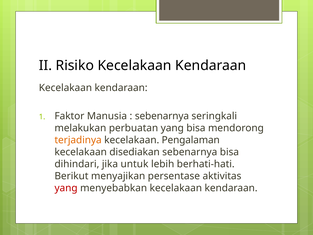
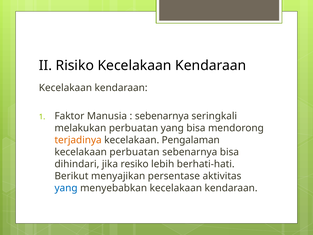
kecelakaan disediakan: disediakan -> perbuatan (134, 152)
untuk: untuk -> resiko (135, 164)
yang colour: red -> blue (66, 188)
